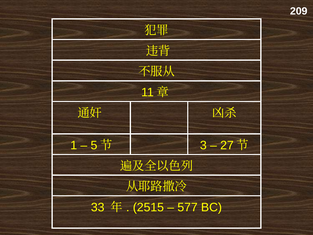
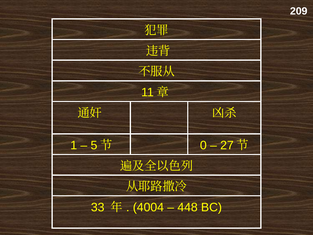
3: 3 -> 0 (203, 145)
2515: 2515 -> 4004 (148, 207)
577: 577 -> 448 (188, 207)
